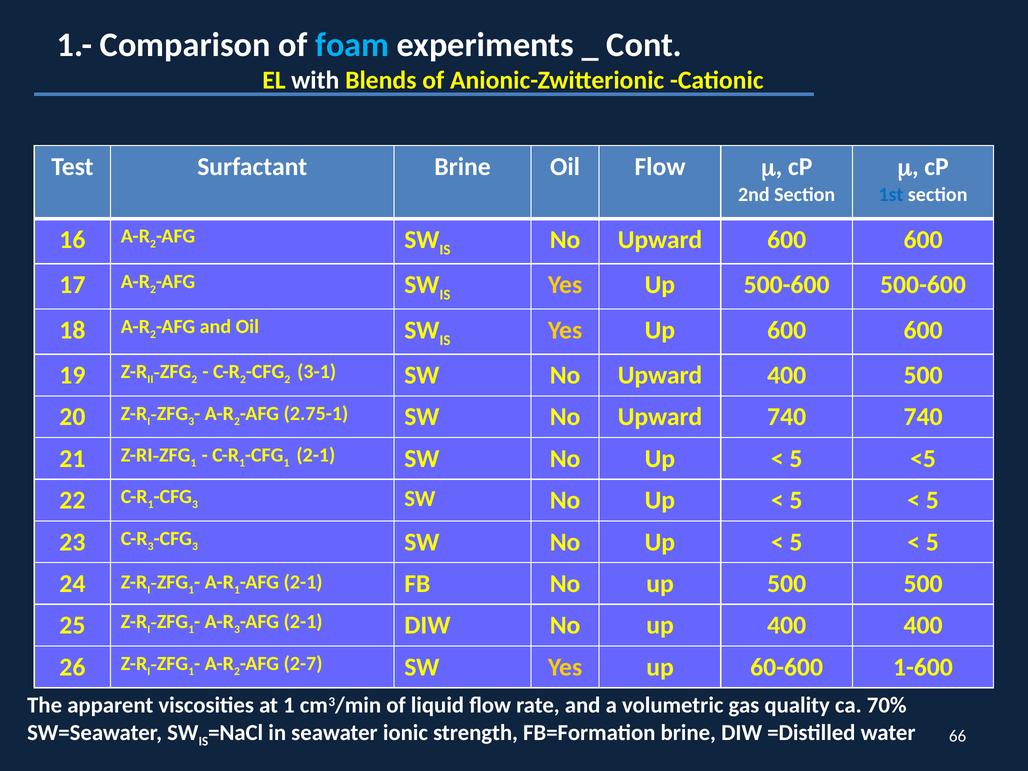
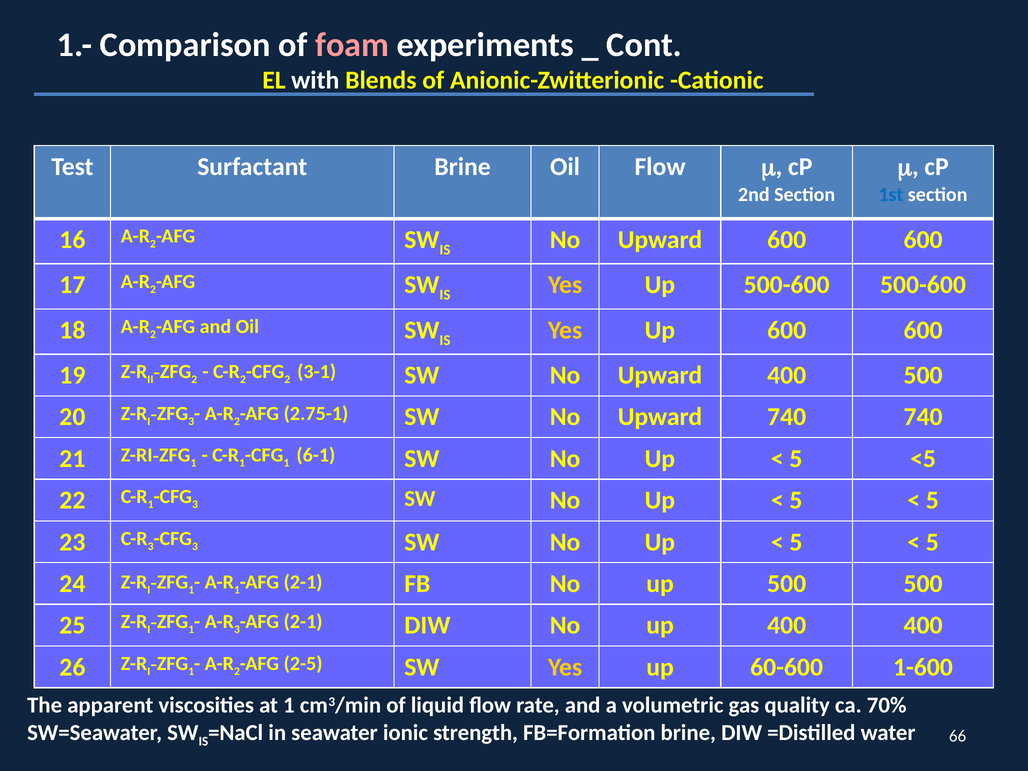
foam colour: light blue -> pink (352, 45)
1 2-1: 2-1 -> 6-1 (316, 455)
2-7: 2-7 -> 2-5 (303, 664)
